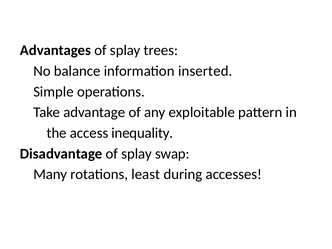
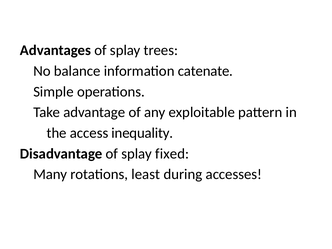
inserted: inserted -> catenate (205, 71)
swap: swap -> fixed (172, 154)
